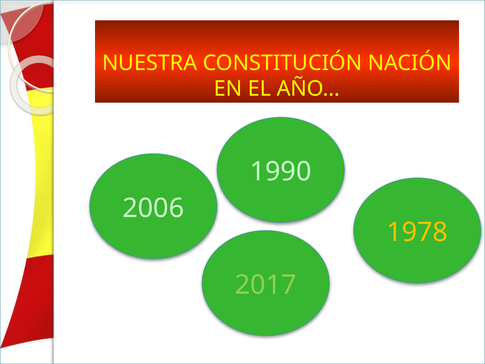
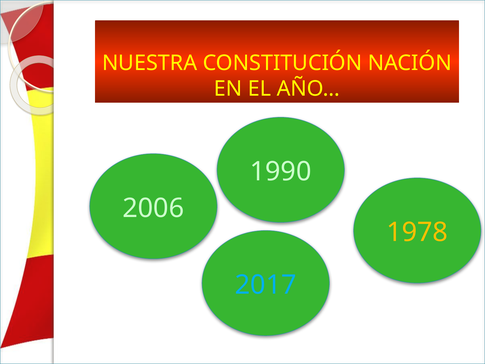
2017 colour: light green -> light blue (266, 285)
